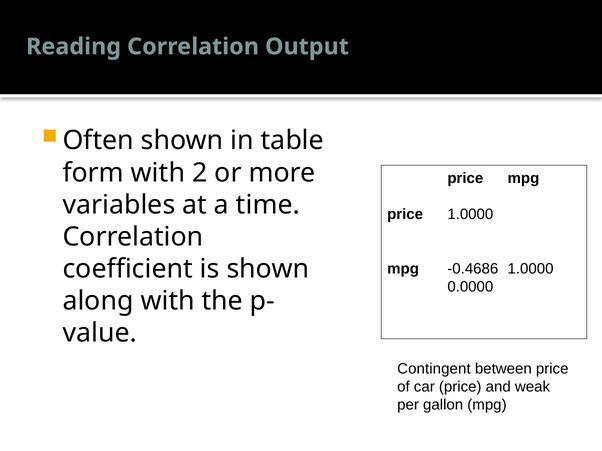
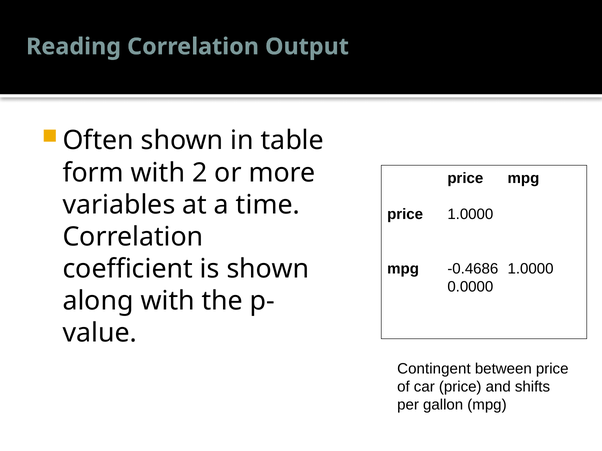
weak: weak -> shifts (533, 387)
